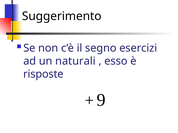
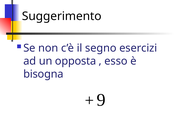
naturali: naturali -> opposta (76, 61)
risposte: risposte -> bisogna (43, 74)
